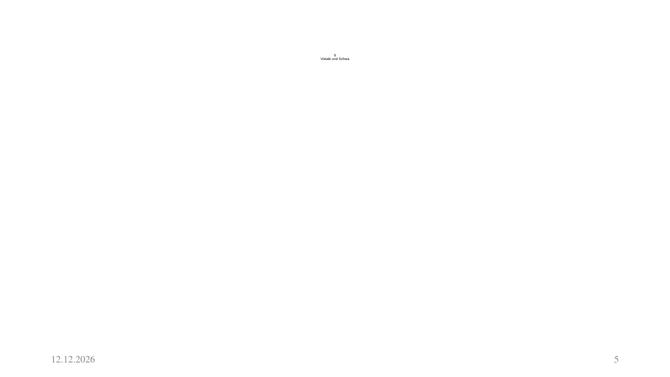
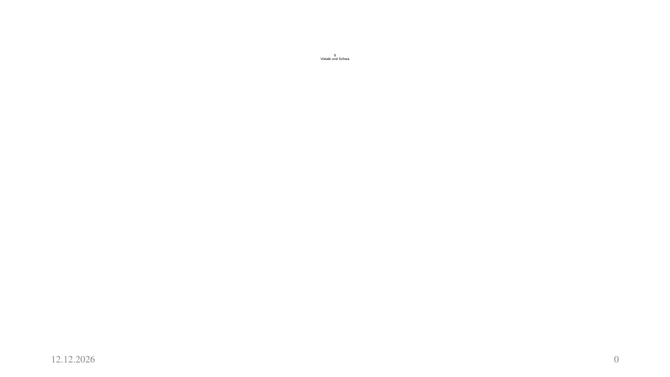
5: 5 -> 0 (616, 359)
